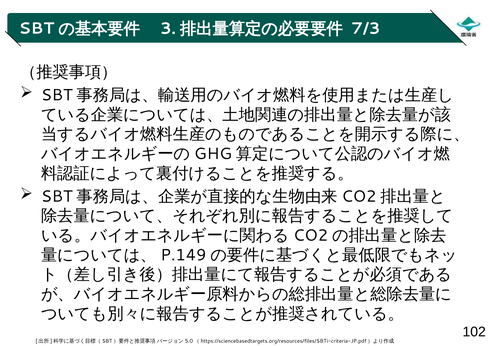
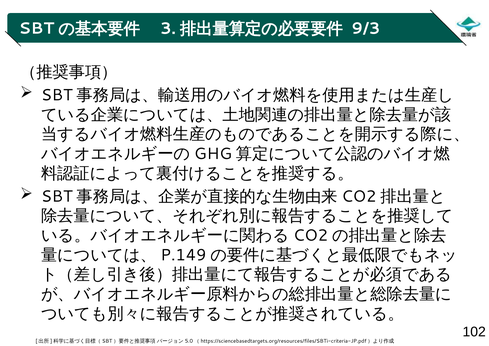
7/3: 7/3 -> 9/3 (366, 29)
